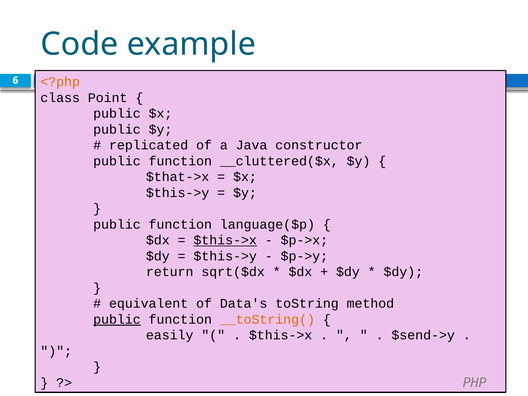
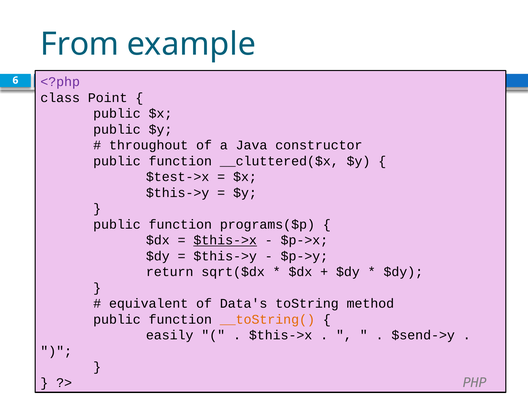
Code: Code -> From (80, 44)
<?php colour: orange -> purple (60, 82)
replicated: replicated -> throughout (149, 145)
$that->x: $that->x -> $test->x (178, 177)
language($p: language($p -> programs($p (267, 224)
public underline: present -> none (117, 319)
